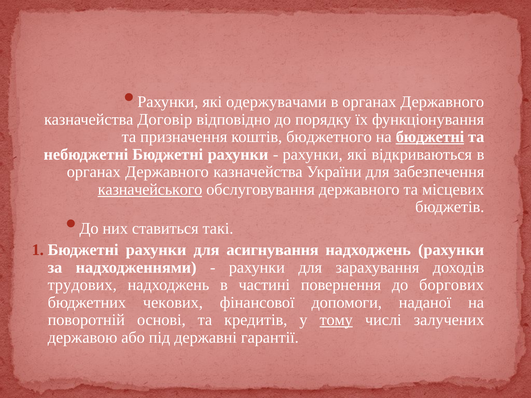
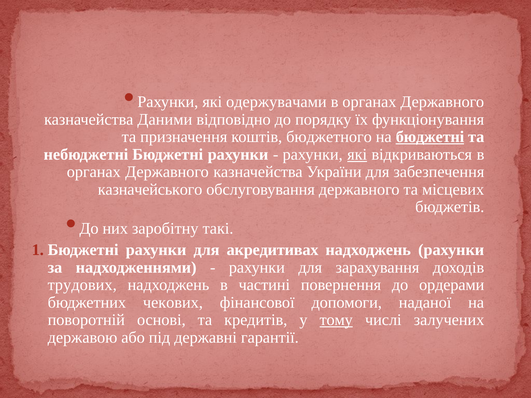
Договір: Договір -> Даними (165, 119)
які underline: none -> present (357, 155)
казначейського underline: present -> none (150, 190)
ставиться: ставиться -> заробітну (165, 229)
асигнування: асигнування -> акредитивах (273, 250)
боргових: боргових -> ордерами (452, 285)
